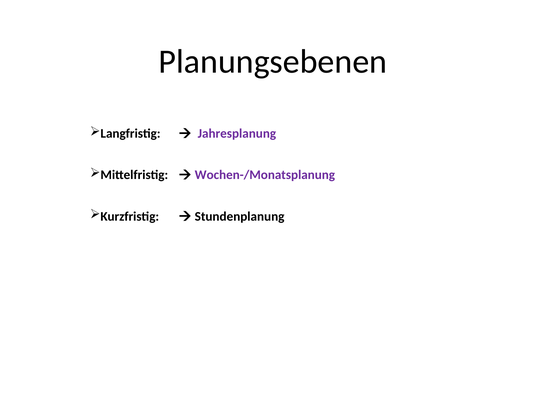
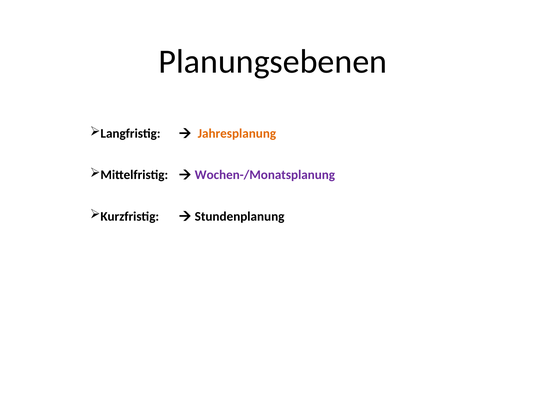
Jahresplanung colour: purple -> orange (237, 134)
